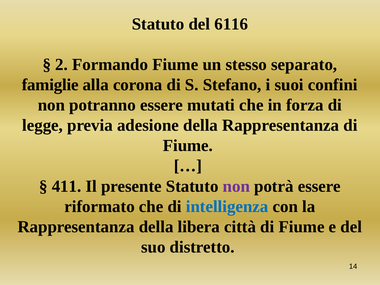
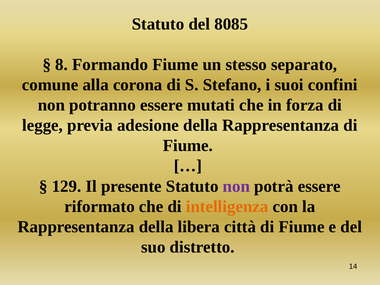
6116: 6116 -> 8085 (231, 24)
2: 2 -> 8 (62, 65)
famiglie: famiglie -> comune (50, 85)
411: 411 -> 129 (67, 186)
intelligenza colour: blue -> orange (227, 206)
